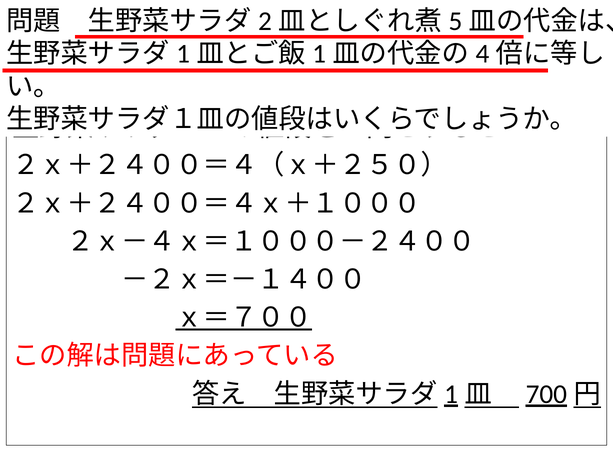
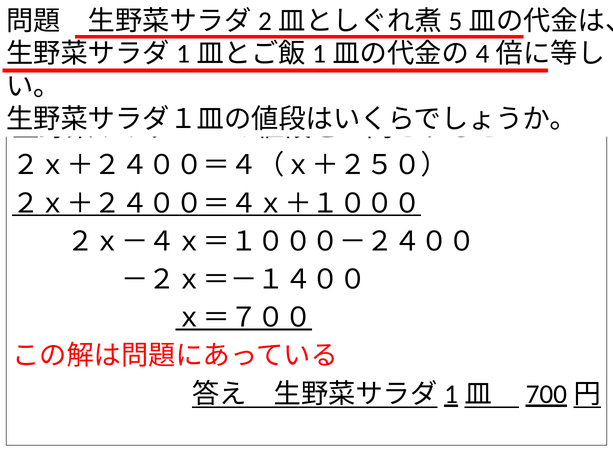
２ｘ＋２４００＝４ｘ＋１０００ underline: none -> present (217, 204)
